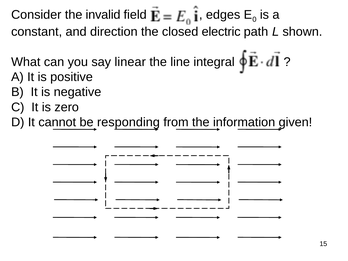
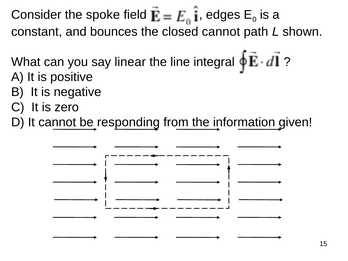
invalid: invalid -> spoke (103, 15)
direction: direction -> bounces (114, 32)
closed electric: electric -> cannot (221, 32)
